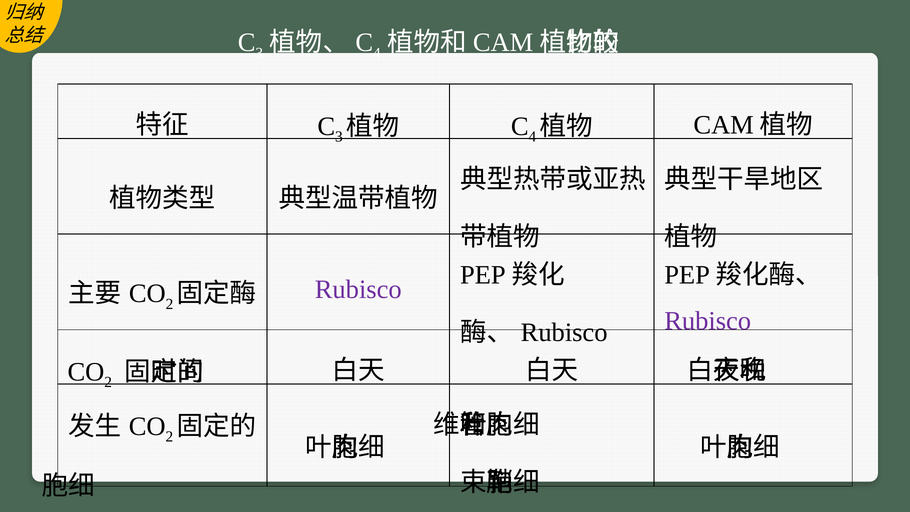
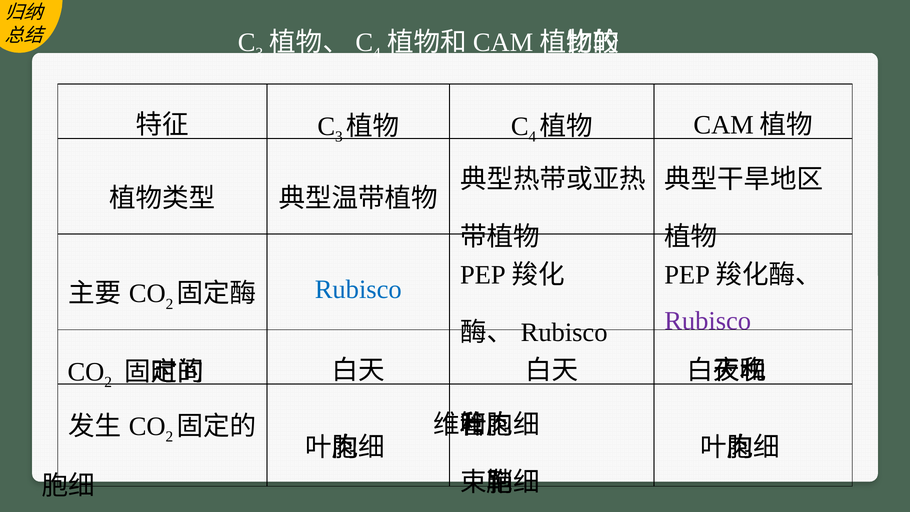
Rubisco colour: purple -> blue (358, 289)
